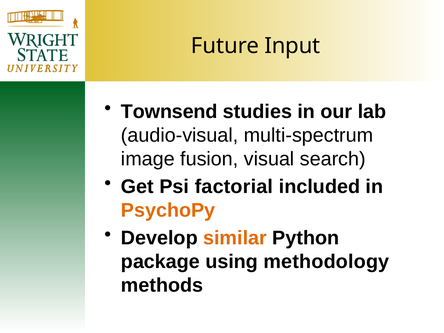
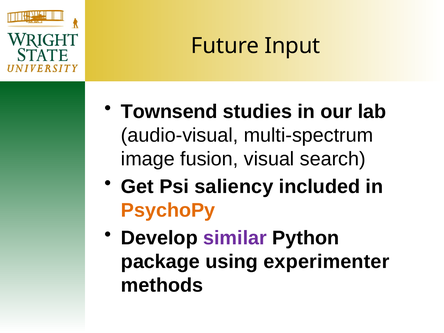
factorial: factorial -> saliency (234, 187)
similar colour: orange -> purple (235, 238)
methodology: methodology -> experimenter (326, 262)
